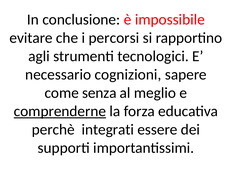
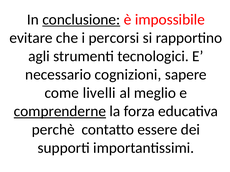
conclusione underline: none -> present (81, 20)
senza: senza -> livelli (99, 93)
integrati: integrati -> contatto (108, 130)
